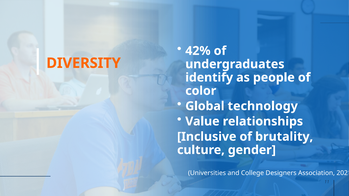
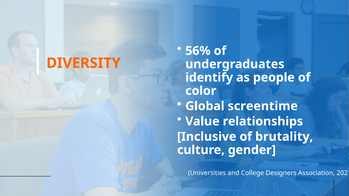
42%: 42% -> 56% (198, 51)
technology: technology -> screentime (263, 106)
